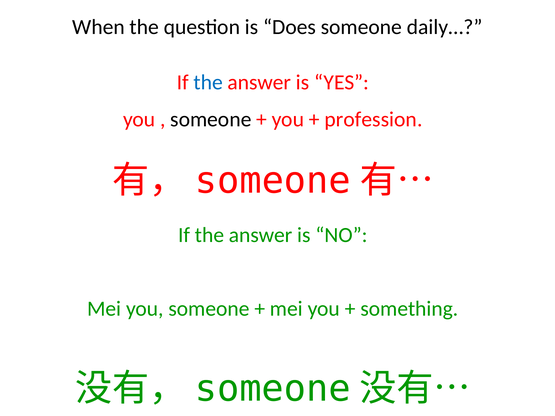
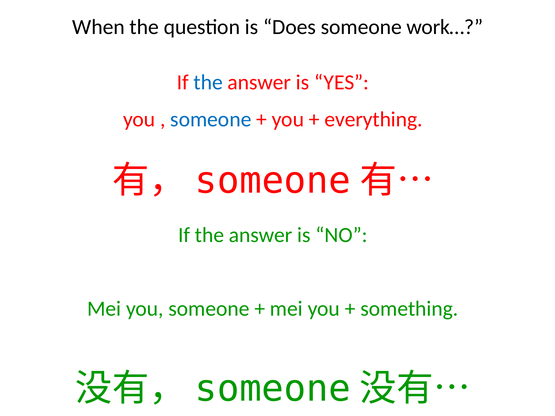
daily…: daily… -> work… (445, 27)
someone colour: black -> blue (211, 119)
profession: profession -> everything (374, 119)
